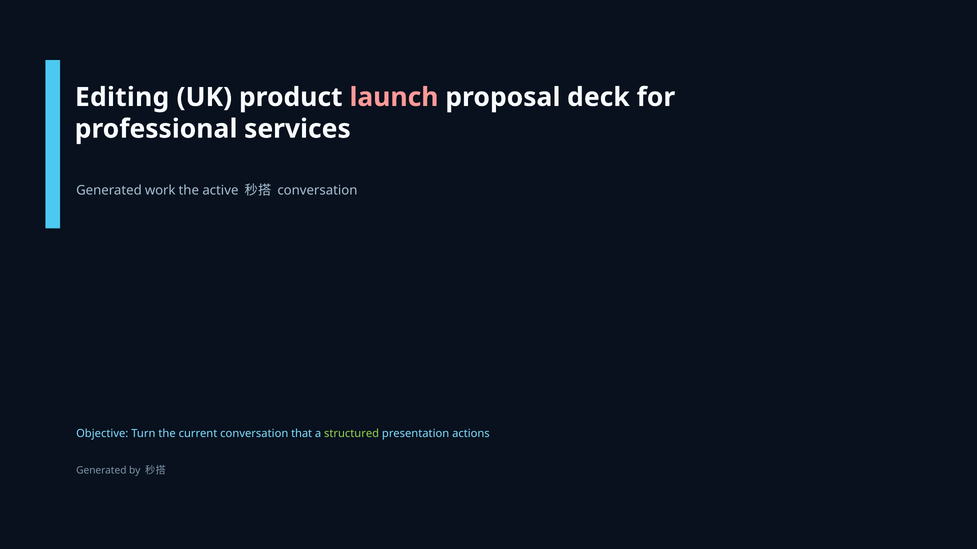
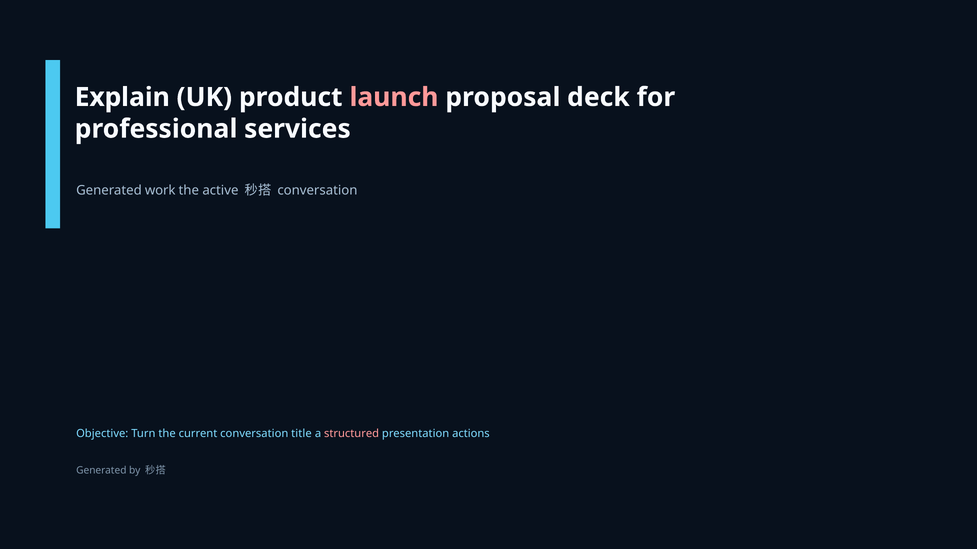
Editing: Editing -> Explain (122, 97)
that: that -> title (302, 434)
structured colour: light green -> pink (352, 434)
